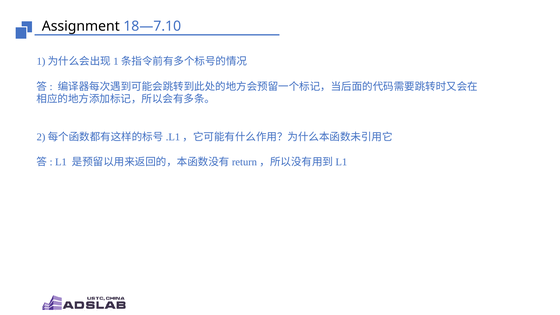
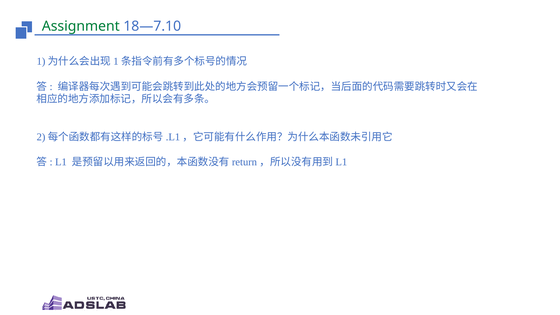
Assignment colour: black -> green (81, 26)
